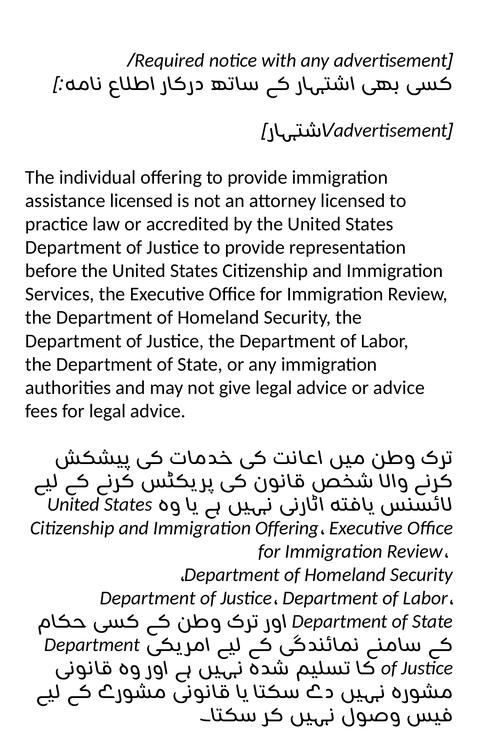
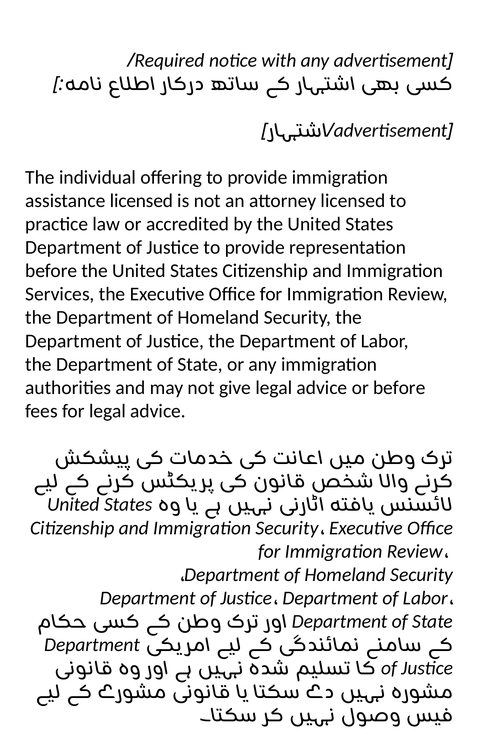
or advice: advice -> before (399, 388)
Immigration Offering: Offering -> Security (287, 528)
